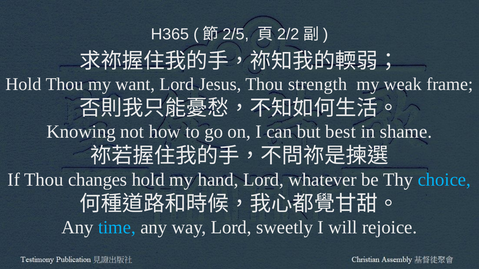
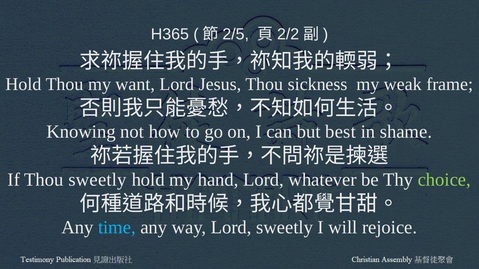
strength: strength -> sickness (318, 84)
Thou changes: changes -> sweetly (98, 180)
choice colour: light blue -> light green (444, 180)
